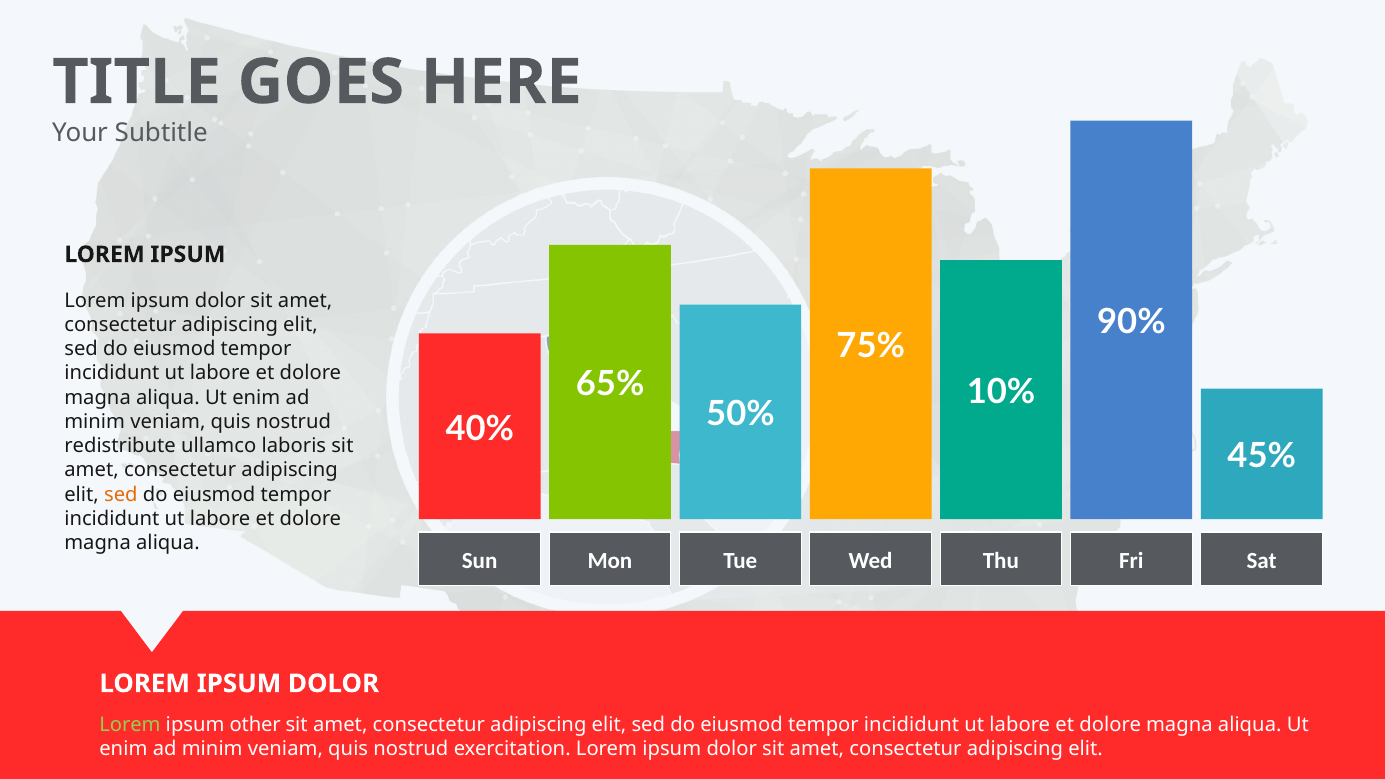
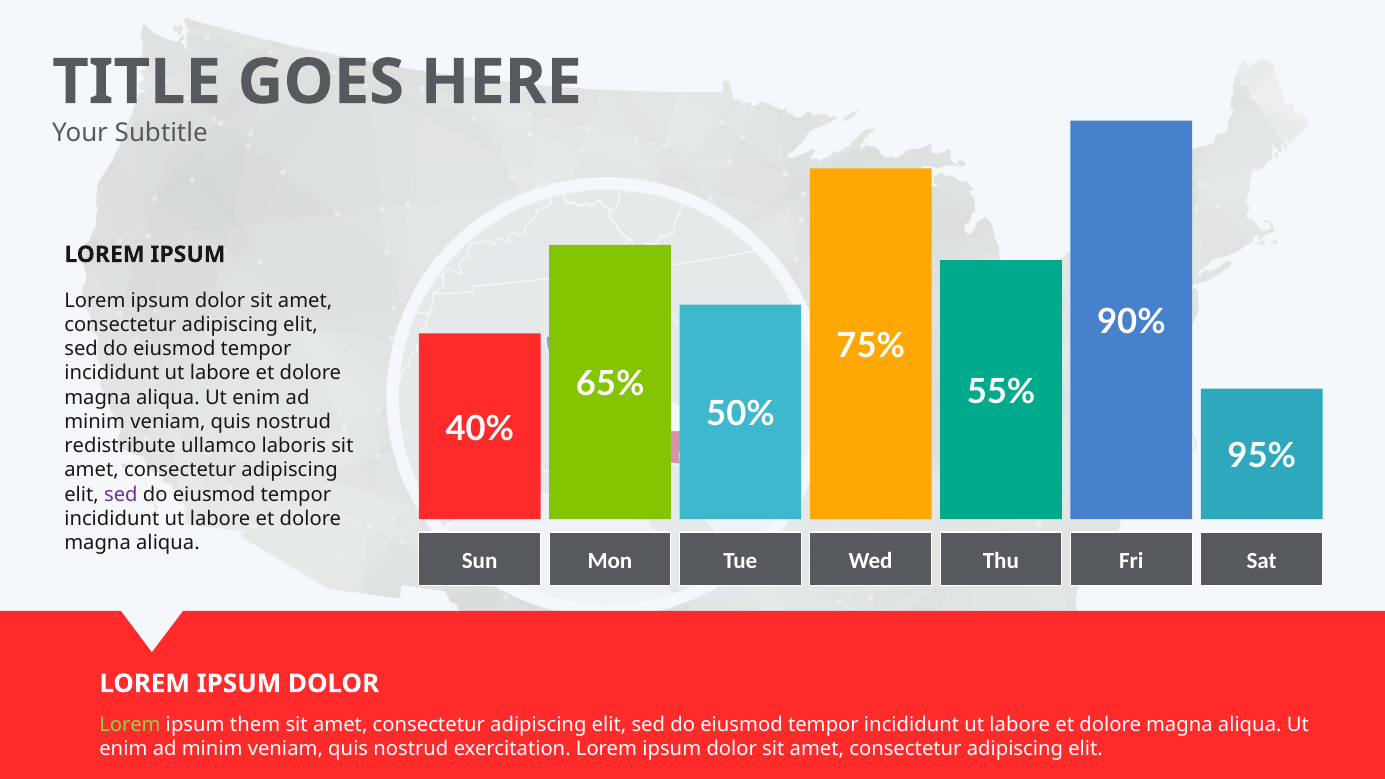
10%: 10% -> 55% (1001, 392)
45%: 45% -> 95% (1262, 456)
sed colour: orange -> purple (121, 494)
other: other -> them (255, 725)
